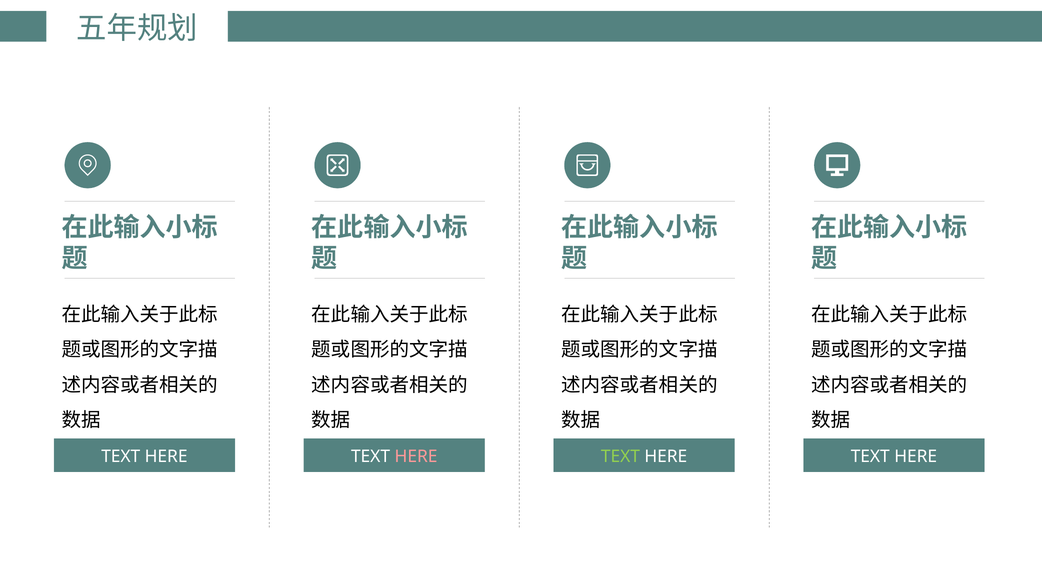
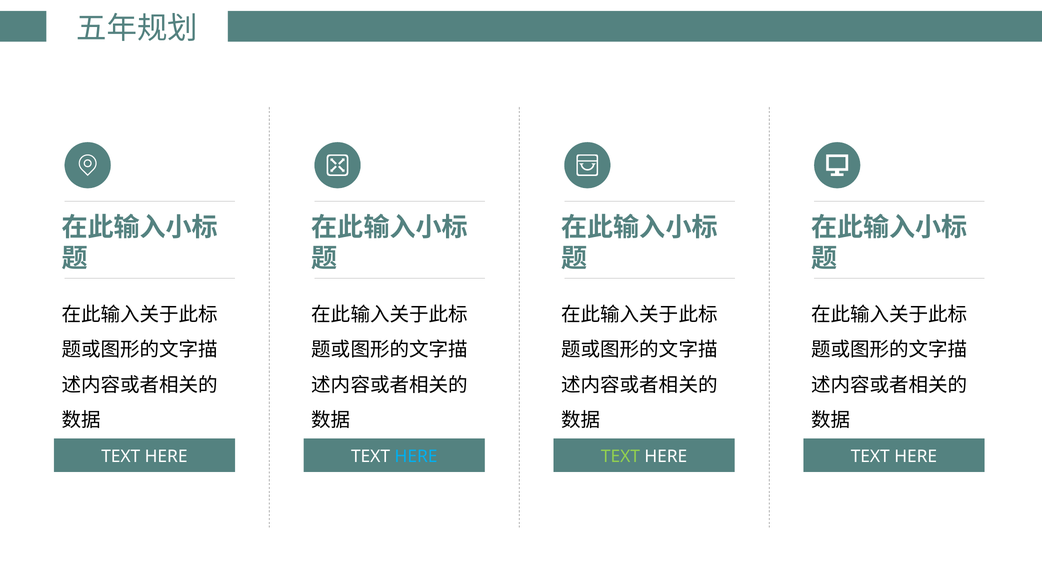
HERE colour: pink -> light blue (416, 457)
